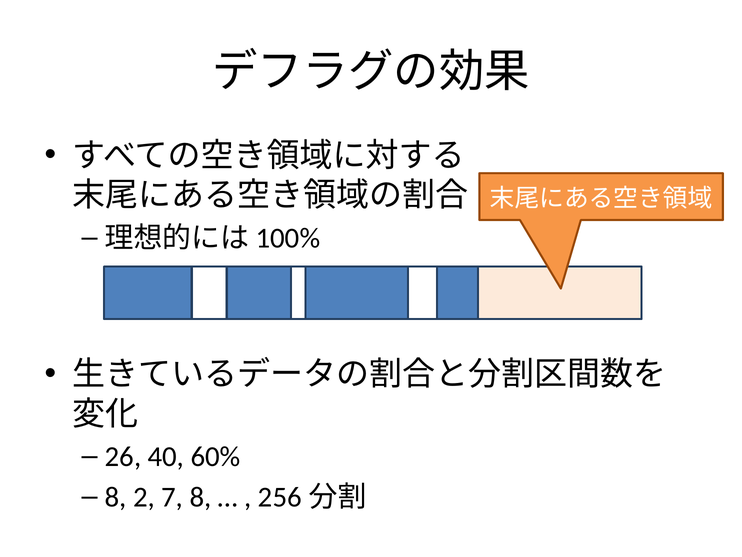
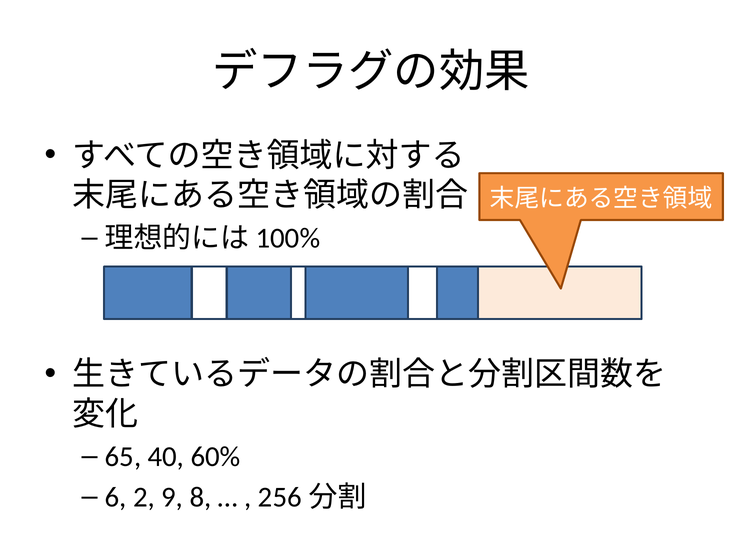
26: 26 -> 65 (123, 456)
8: 8 -> 6 (116, 497)
7: 7 -> 9 (172, 497)
